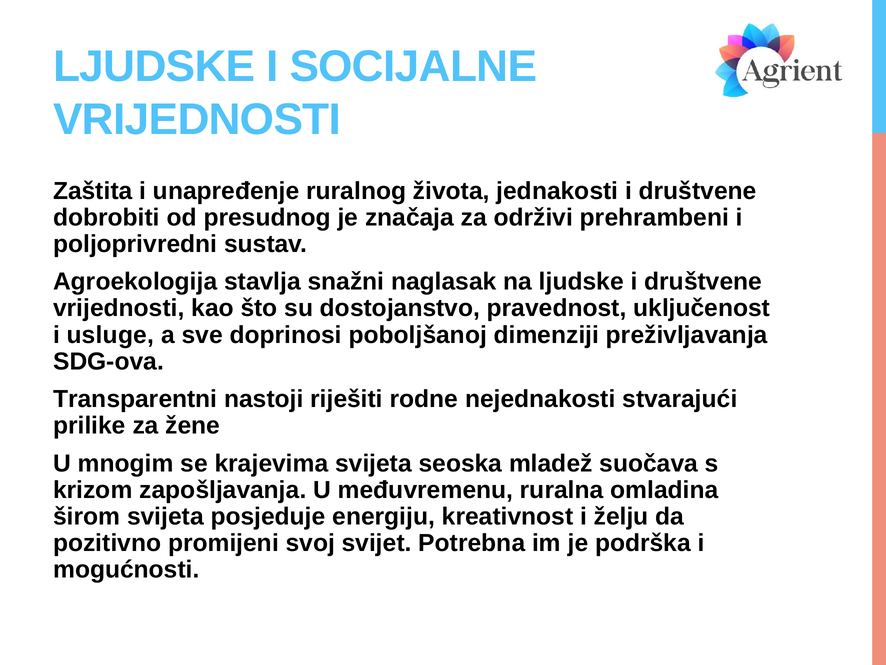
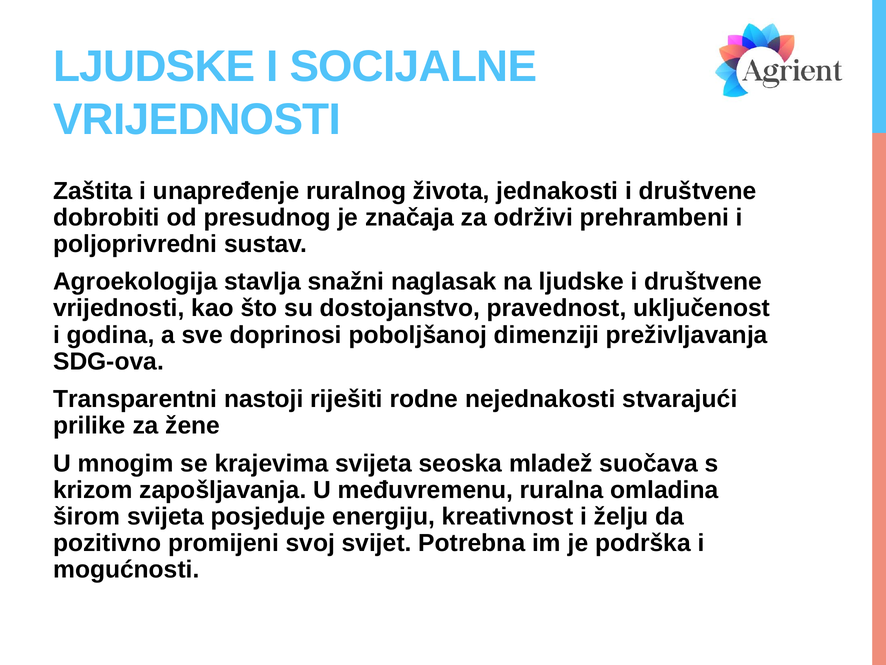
usluge: usluge -> godina (111, 335)
